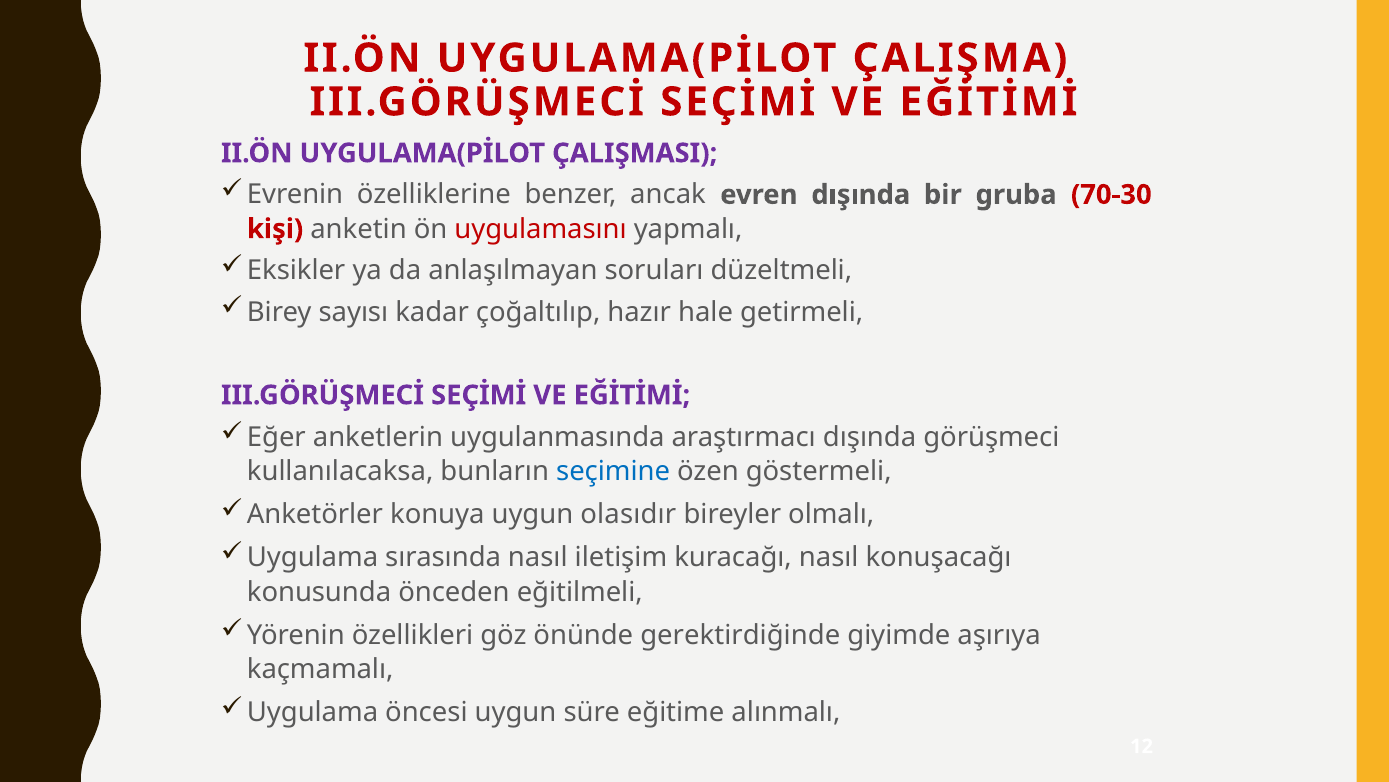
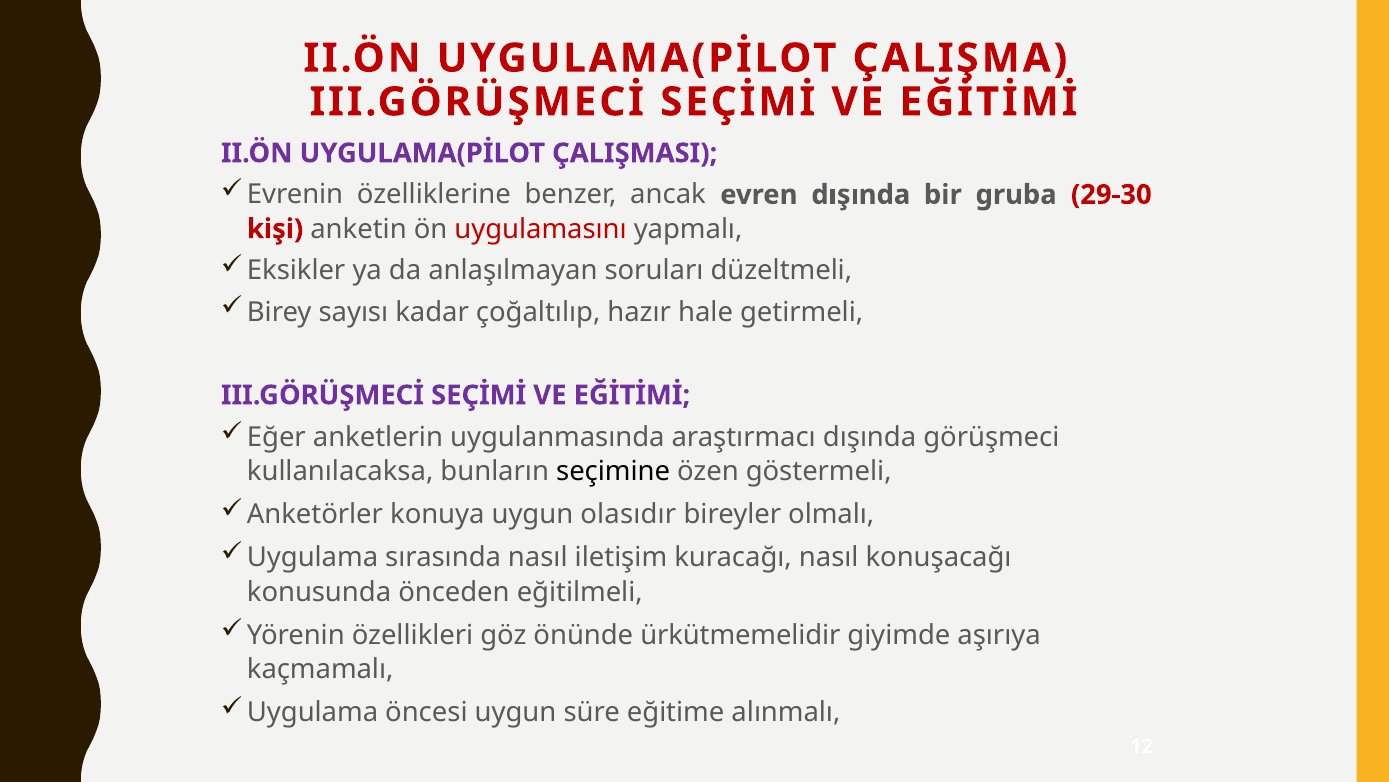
70-30: 70-30 -> 29-30 (1111, 195)
seçimine colour: blue -> black (613, 471)
gerektirdiğinde: gerektirdiğinde -> ürkütmemelidir (740, 635)
